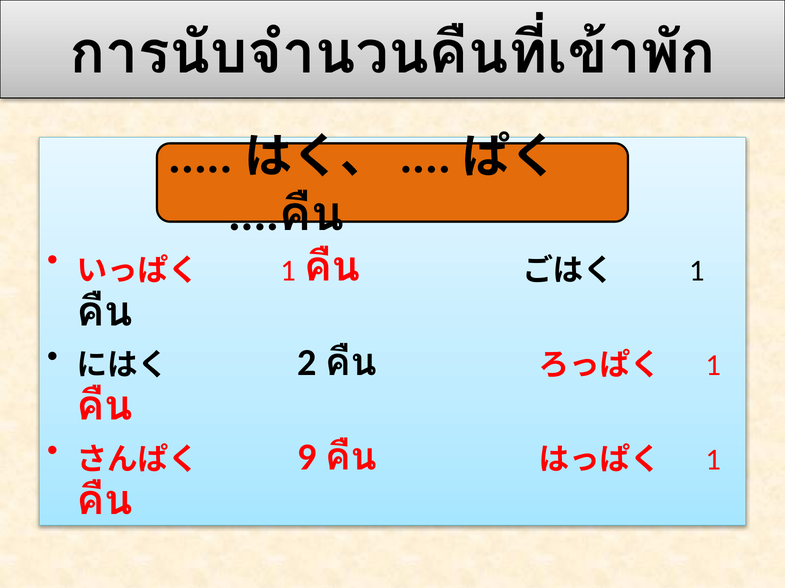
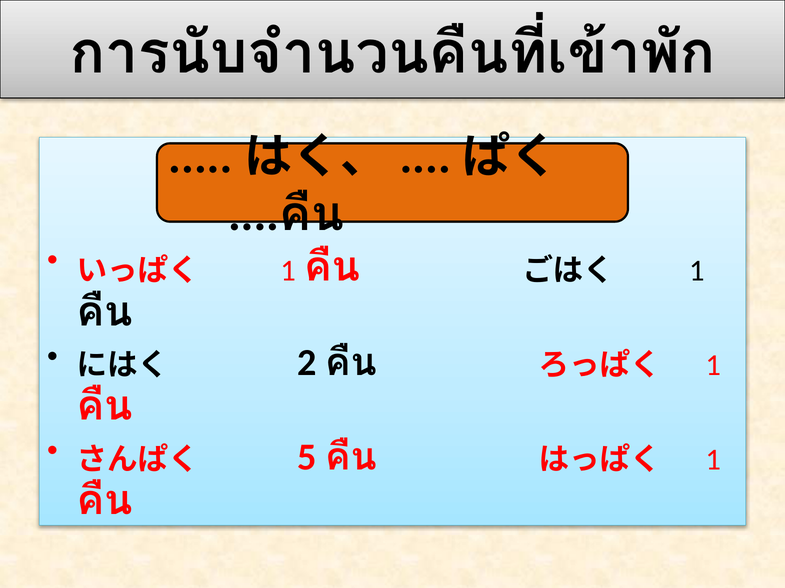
9: 9 -> 5 (307, 458)
